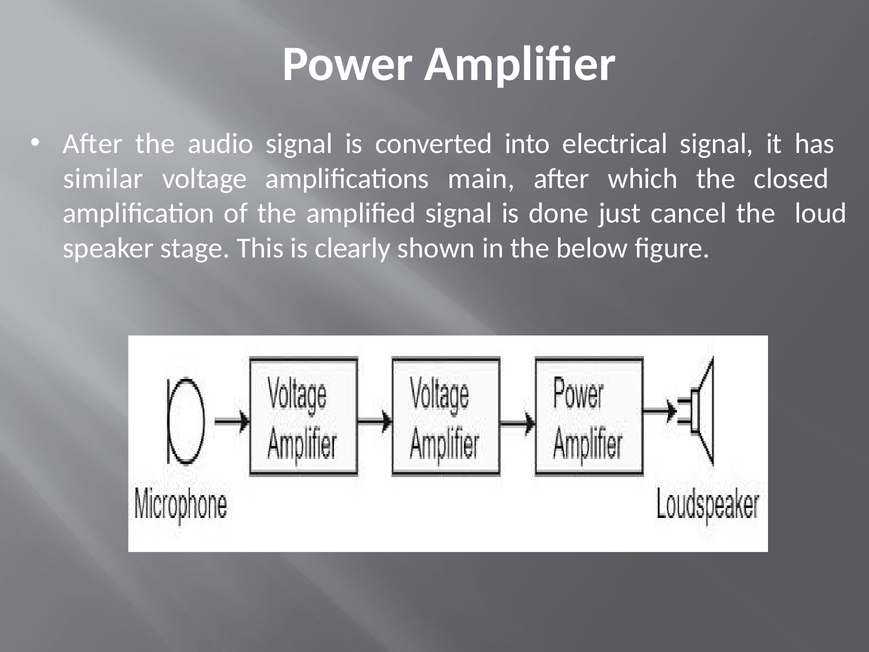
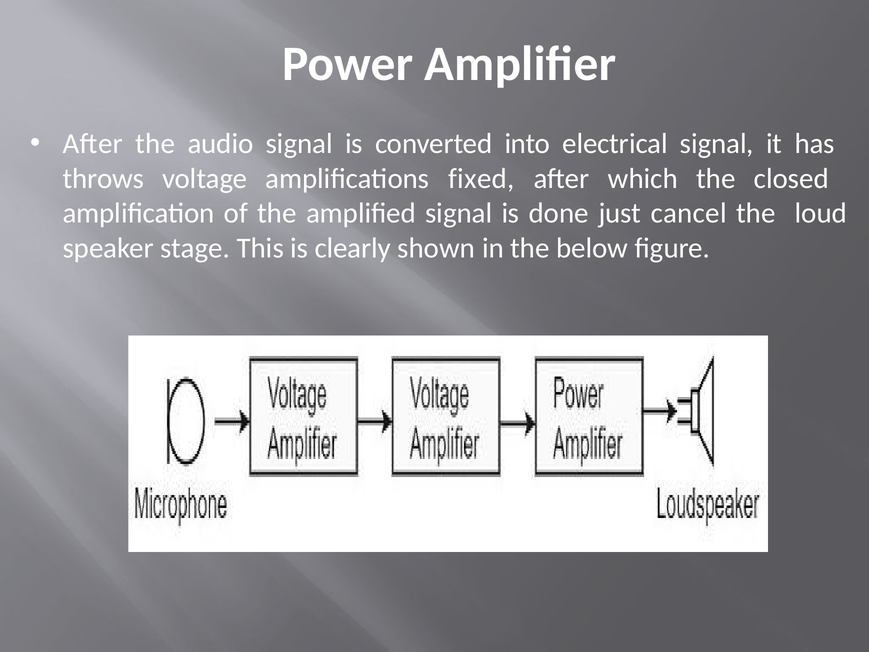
similar: similar -> throws (104, 179)
main: main -> fixed (481, 179)
